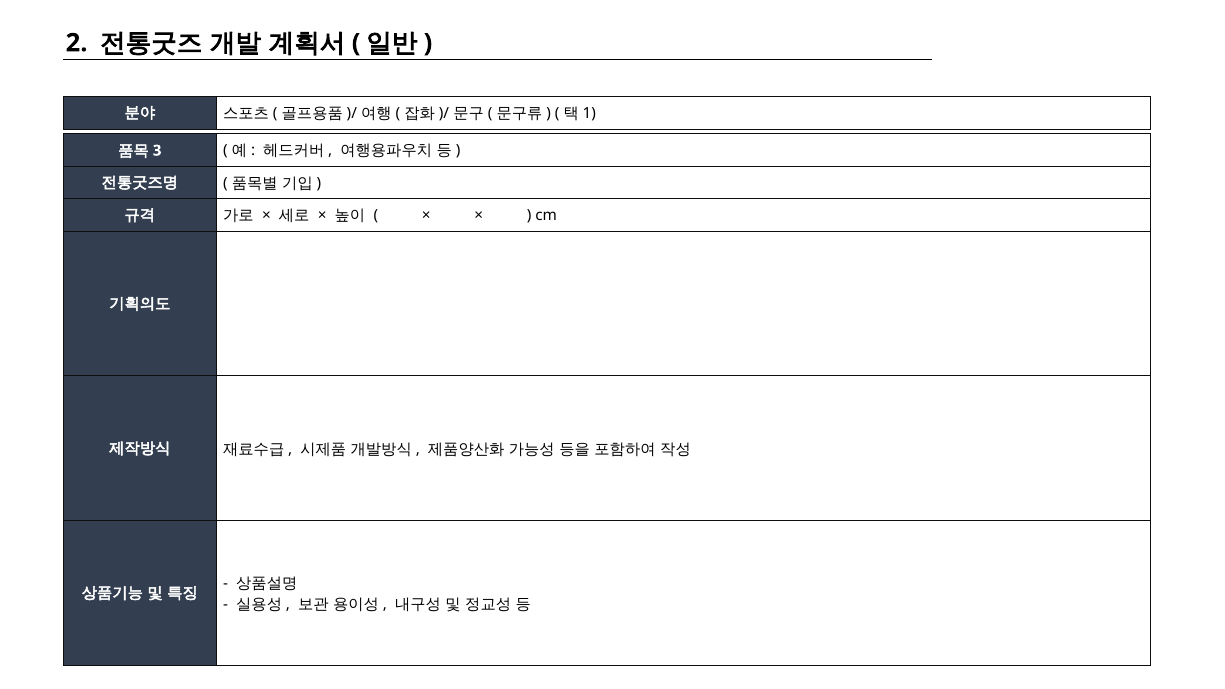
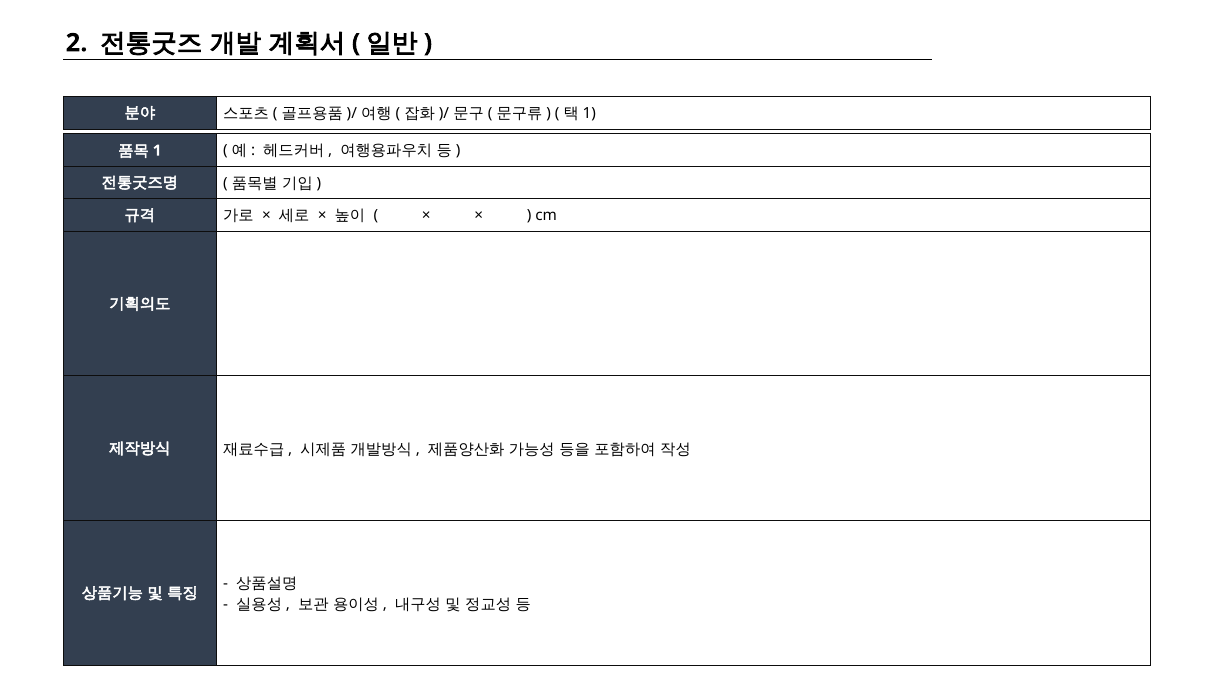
3: 3 -> 1 (157, 151)
